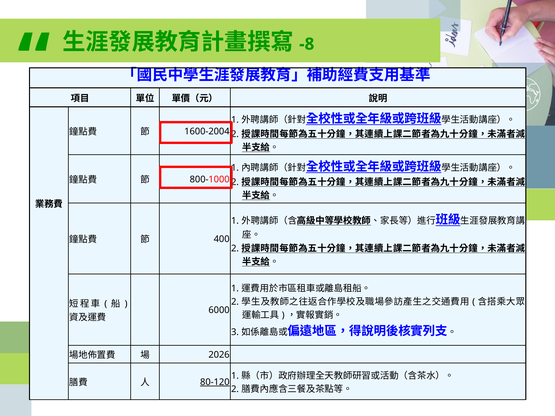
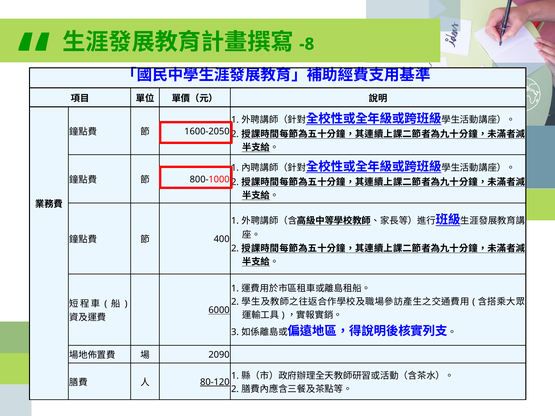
1600-2004: 1600-2004 -> 1600-2050 (207, 131)
6000 underline: none -> present (219, 310)
2026: 2026 -> 2090 (219, 355)
